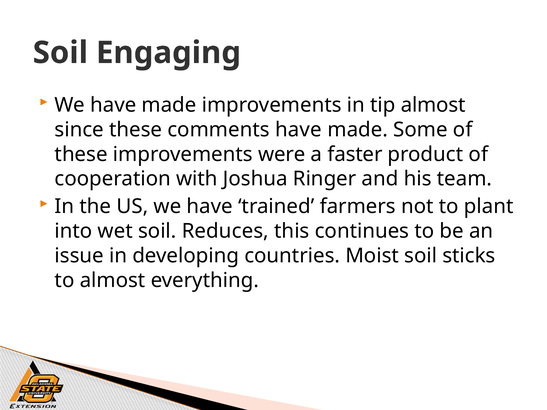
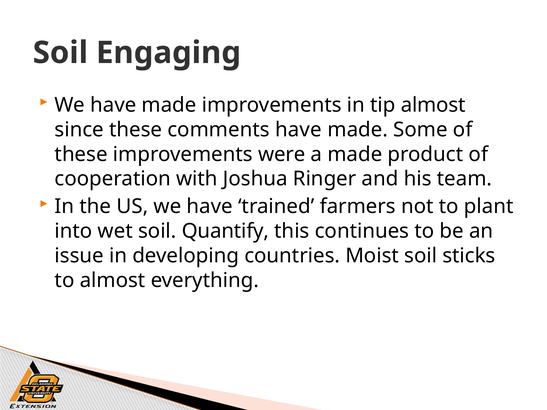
a faster: faster -> made (355, 154)
Reduces: Reduces -> Quantify (225, 231)
